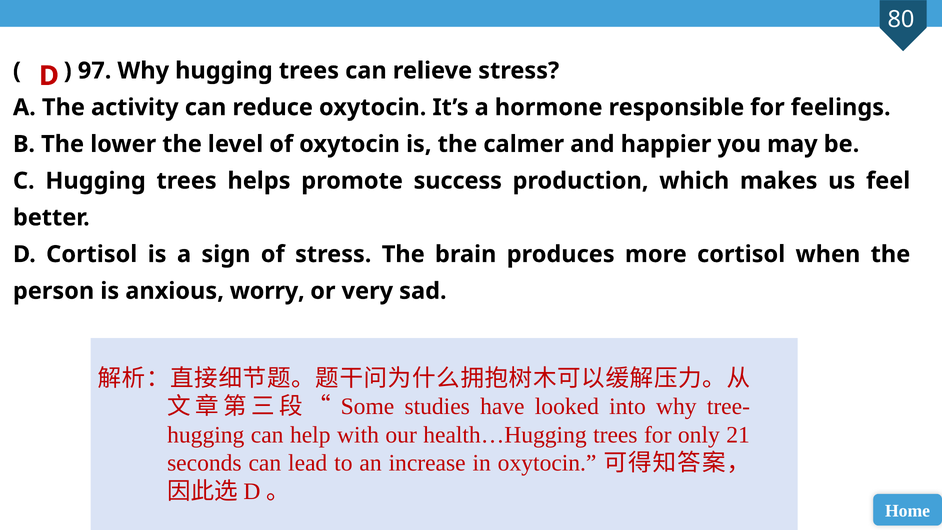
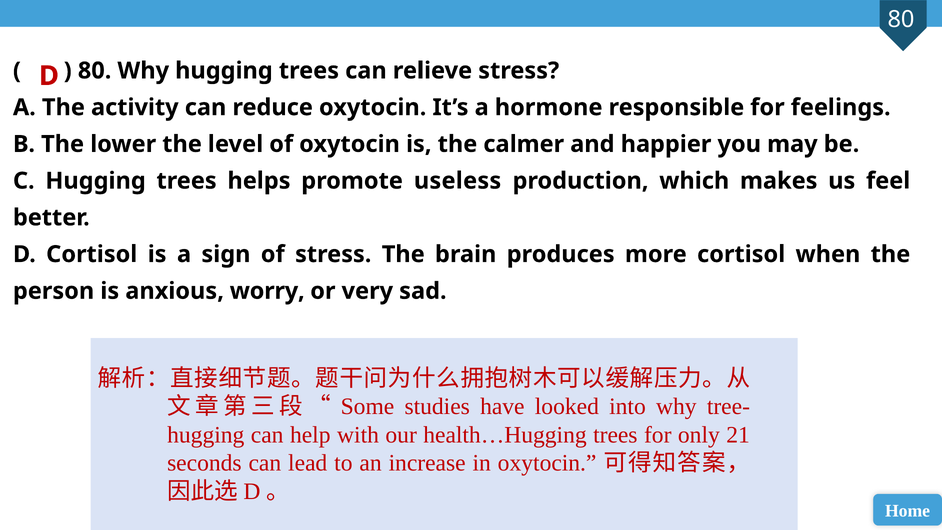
97: 97 -> 80 (95, 71)
success: success -> useless (458, 181)
